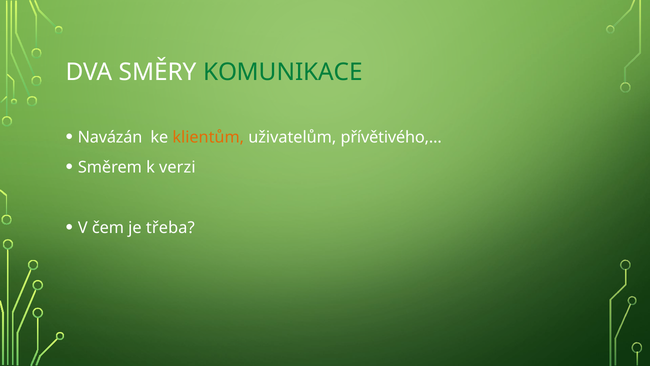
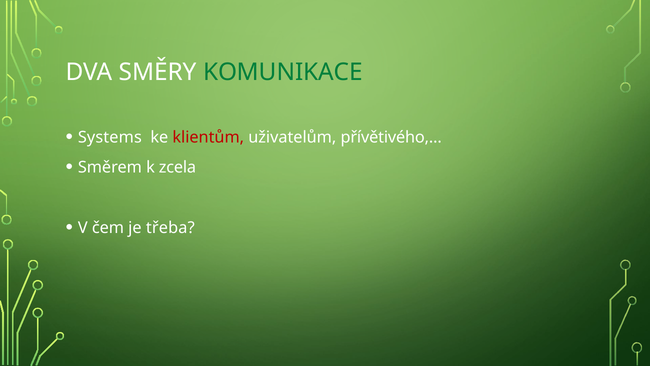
Navázán: Navázán -> Systems (110, 137)
klientům colour: orange -> red (208, 137)
verzi: verzi -> zcela (177, 167)
